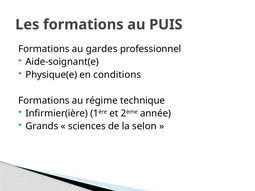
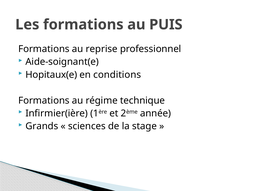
gardes: gardes -> reprise (102, 49)
Physique(e: Physique(e -> Hopitaux(e (51, 75)
selon: selon -> stage (144, 126)
